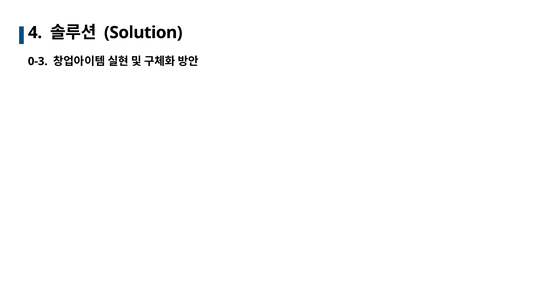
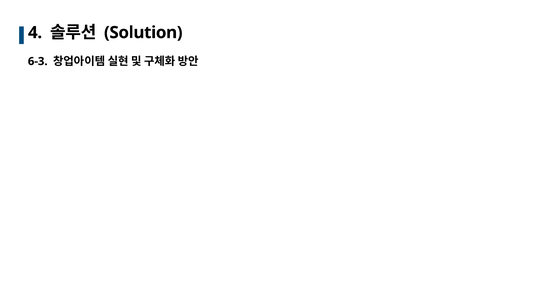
0-3: 0-3 -> 6-3 (38, 61)
